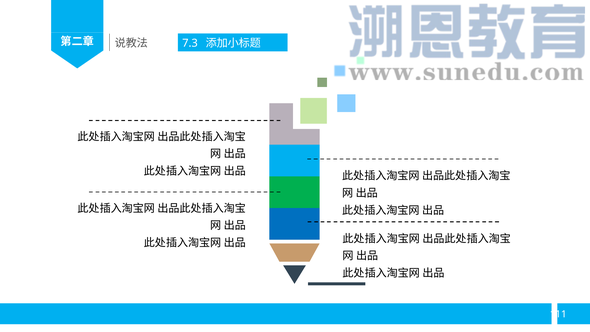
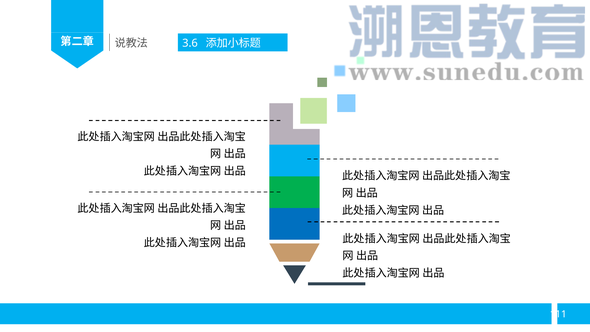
7.3: 7.3 -> 3.6 (190, 43)
